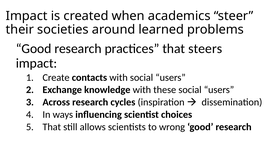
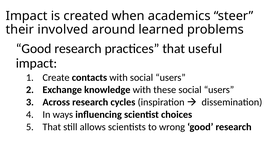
societies: societies -> involved (63, 30)
steers: steers -> useful (205, 49)
